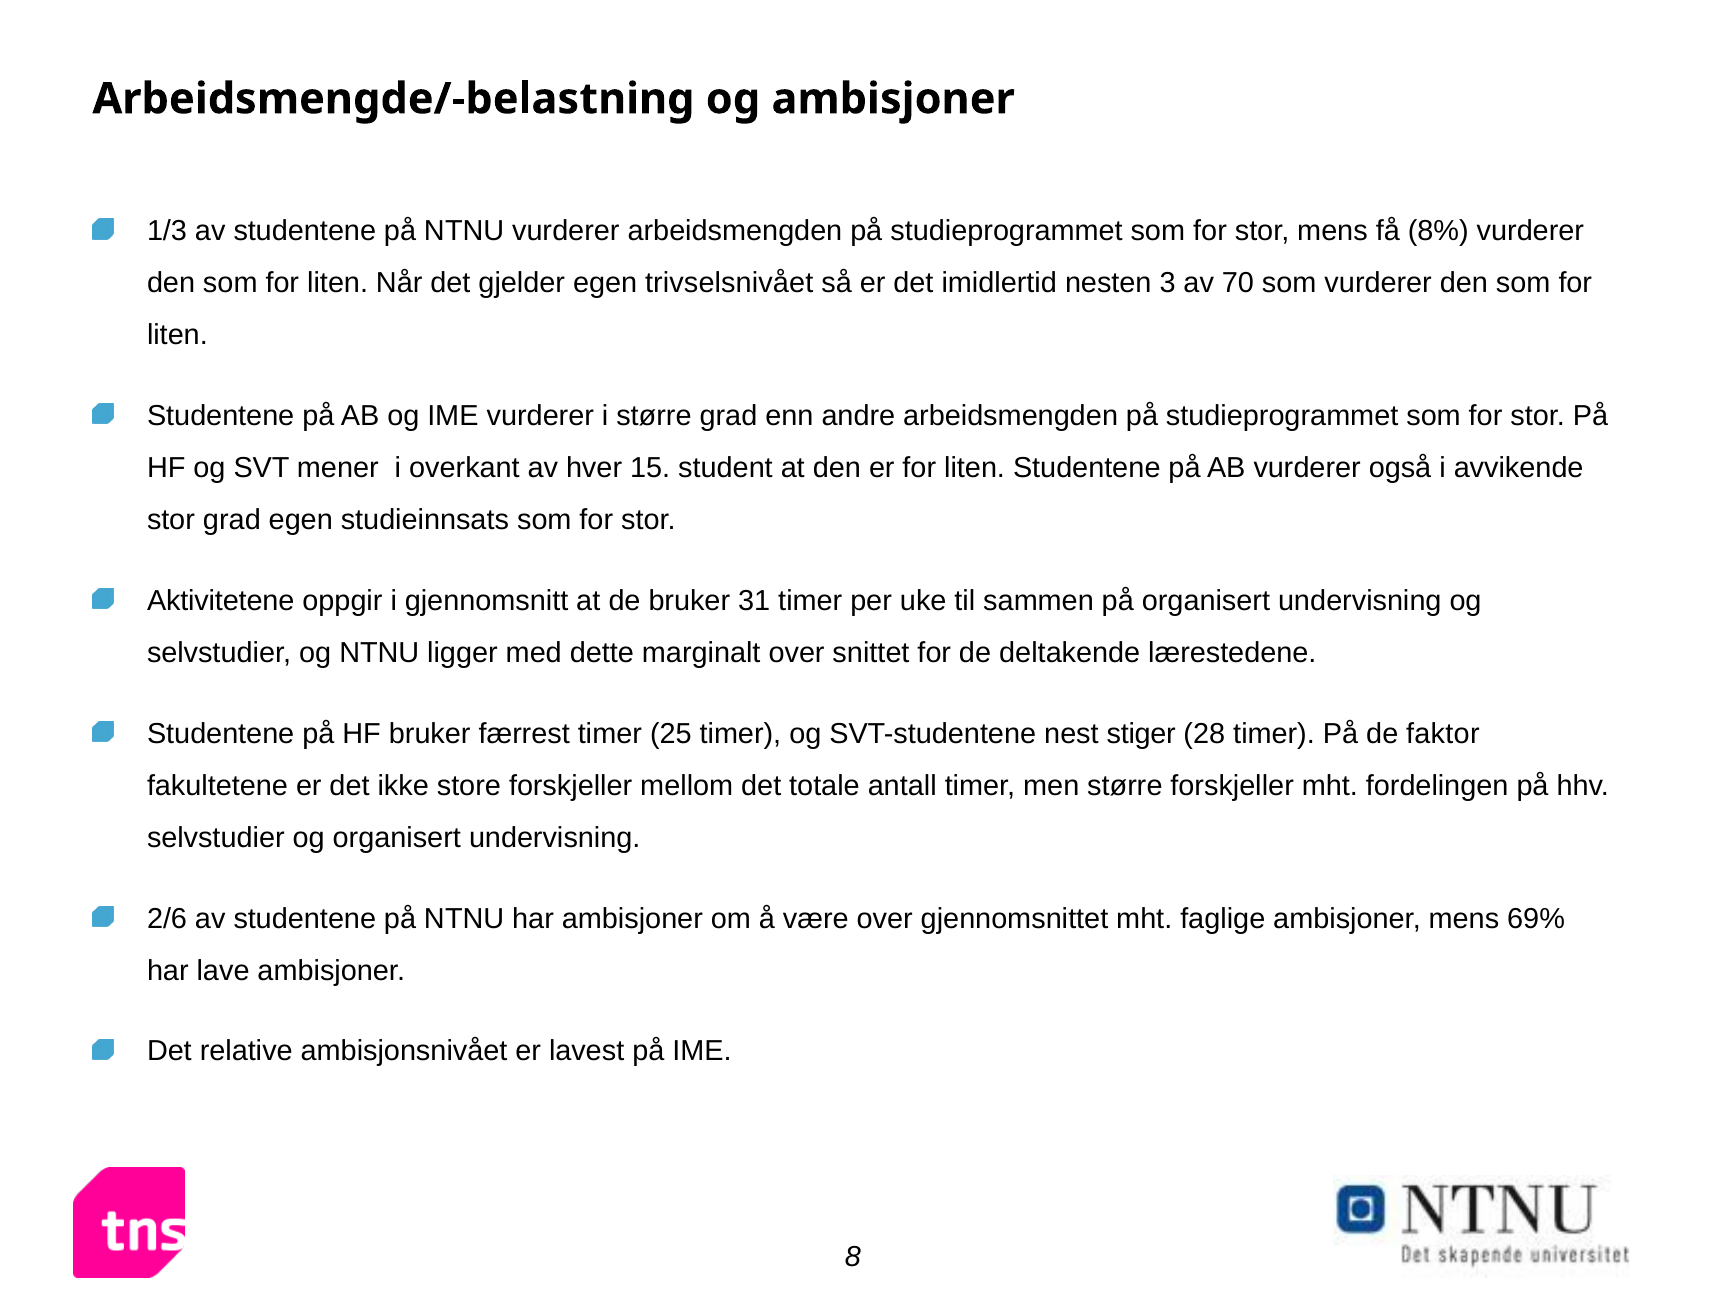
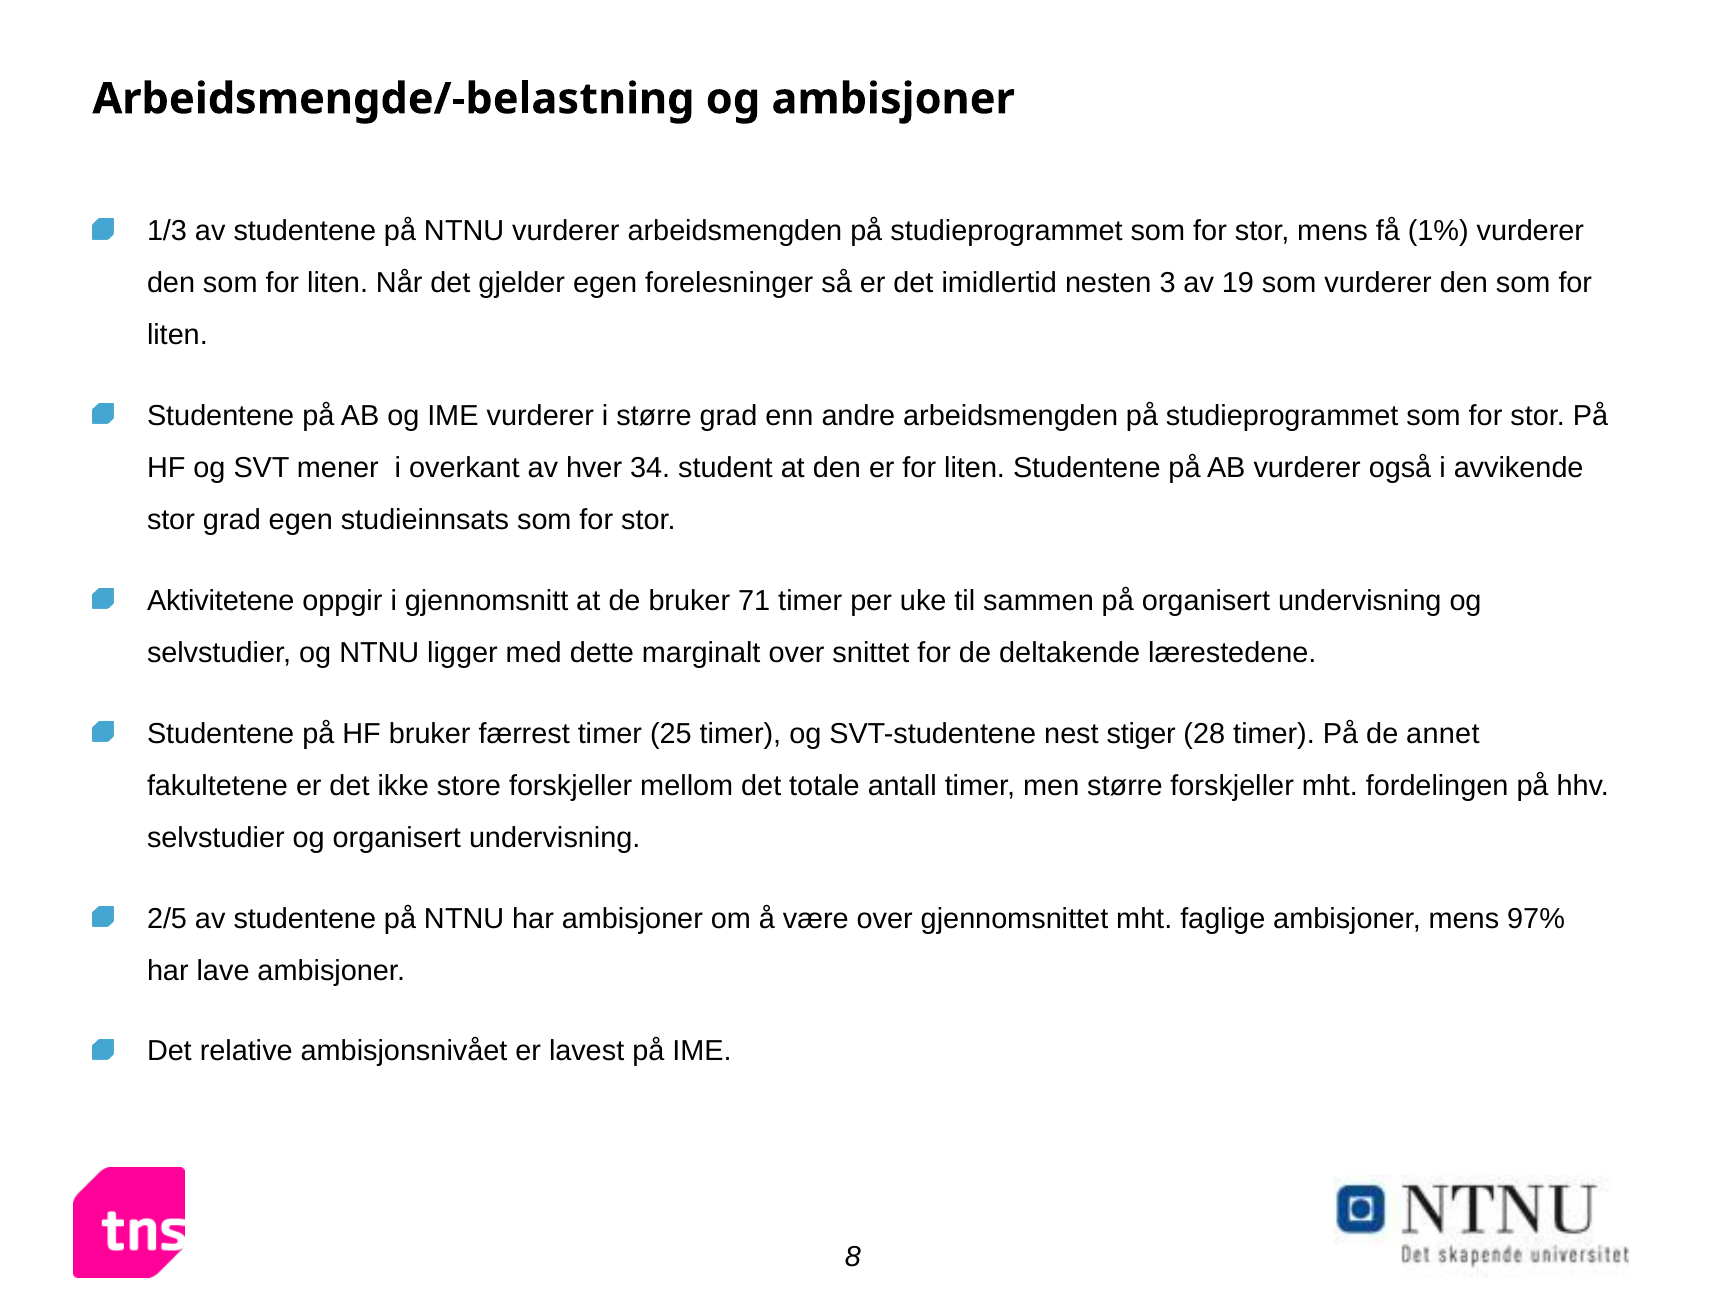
8%: 8% -> 1% (1438, 231)
trivselsnivået: trivselsnivået -> forelesninger (729, 283)
70: 70 -> 19 (1238, 283)
15: 15 -> 34 (650, 468)
31: 31 -> 71 (754, 601)
faktor: faktor -> annet (1443, 734)
2/6: 2/6 -> 2/5 (167, 918)
69%: 69% -> 97% (1536, 918)
